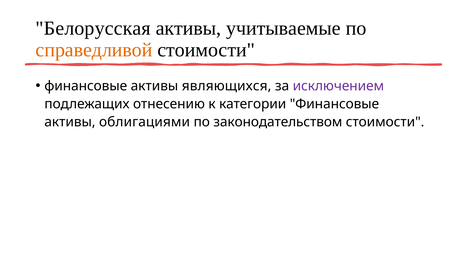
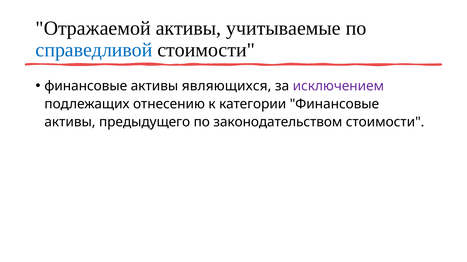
Белорусская: Белорусская -> Отражаемой (93, 28)
справедливой colour: orange -> blue (94, 50)
облигациями: облигациями -> предыдущего (145, 122)
